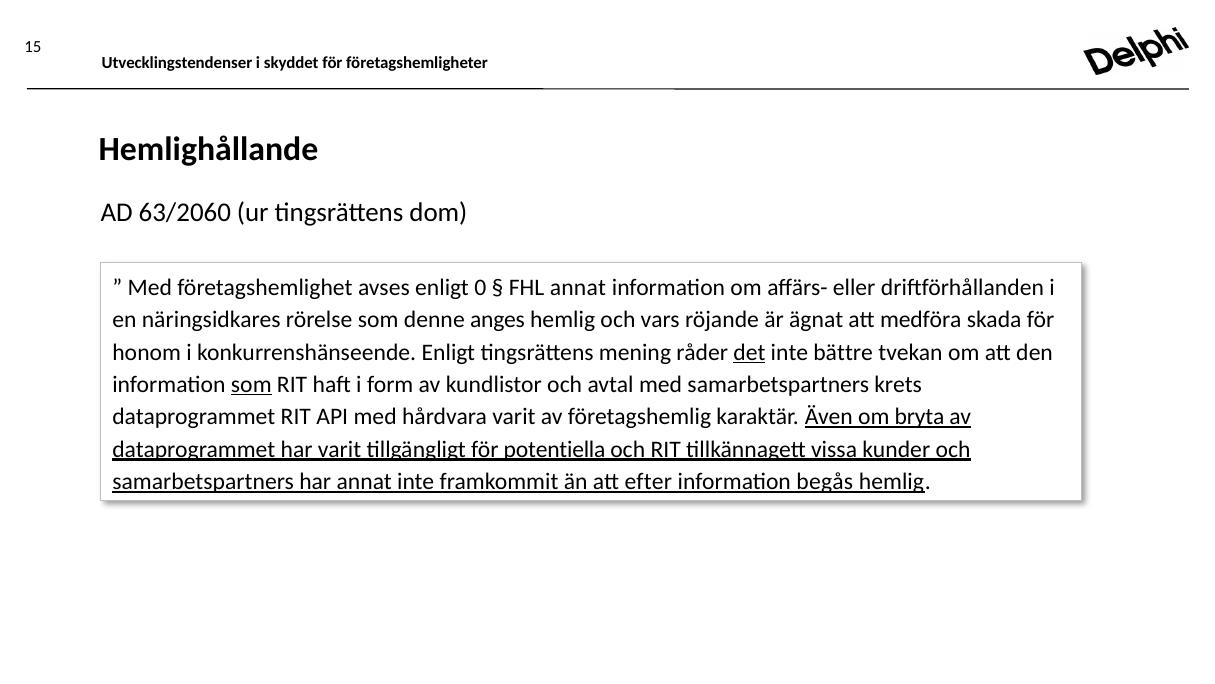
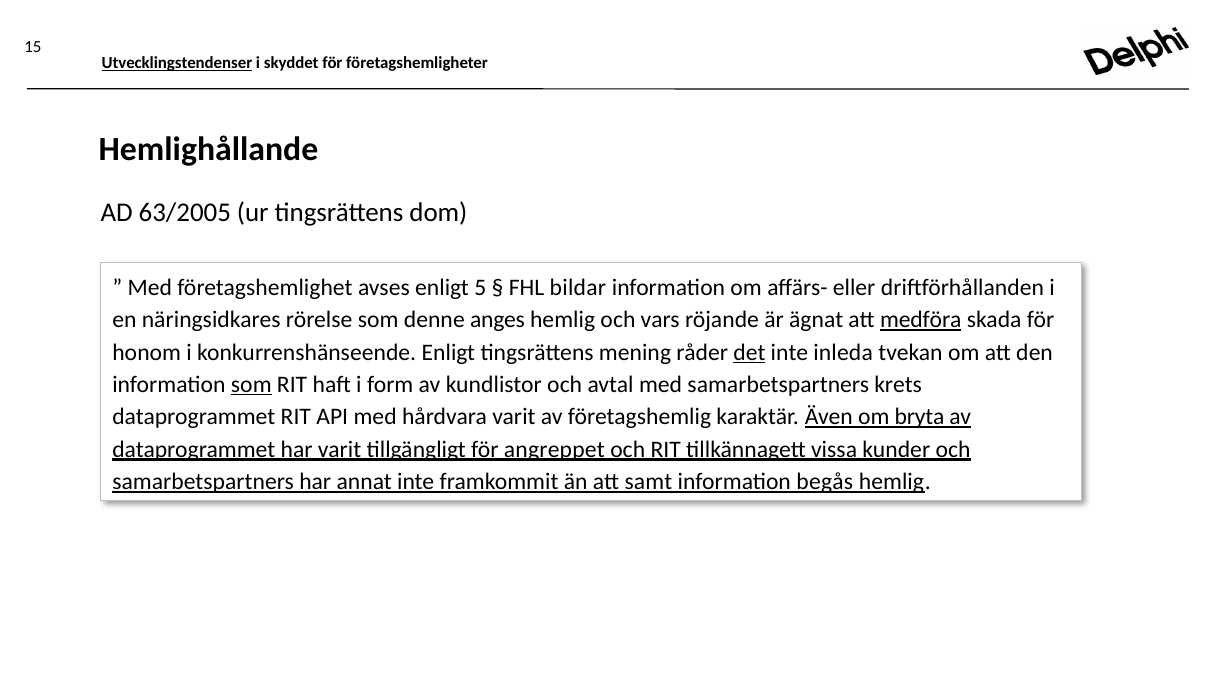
Utvecklingstendenser underline: none -> present (177, 63)
63/2060: 63/2060 -> 63/2005 (185, 212)
0: 0 -> 5 (480, 287)
FHL annat: annat -> bildar (578, 287)
medföra underline: none -> present (921, 320)
bättre: bättre -> inleda (843, 352)
potentiella: potentiella -> angreppet (554, 449)
efter: efter -> samt (648, 481)
